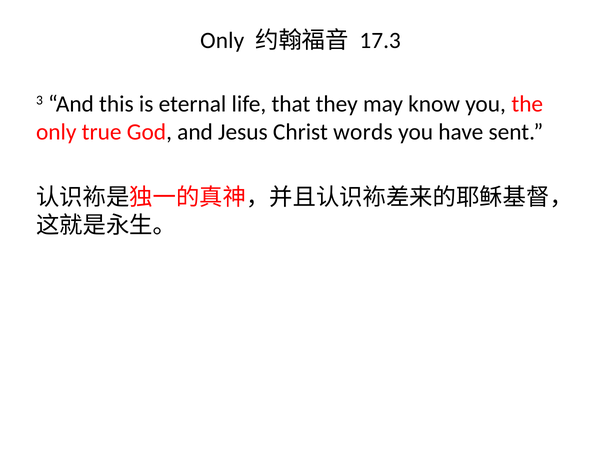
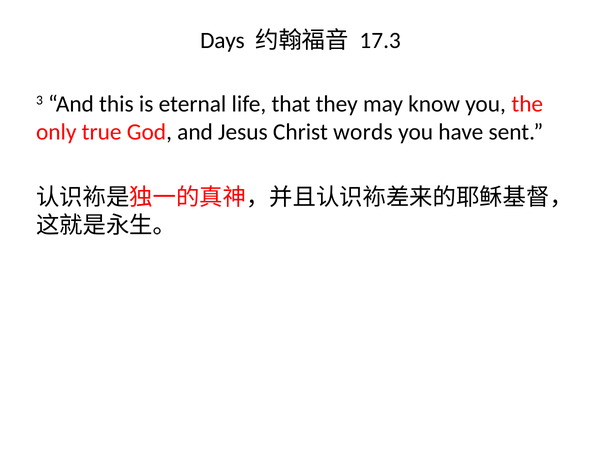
Only: Only -> Days (222, 41)
